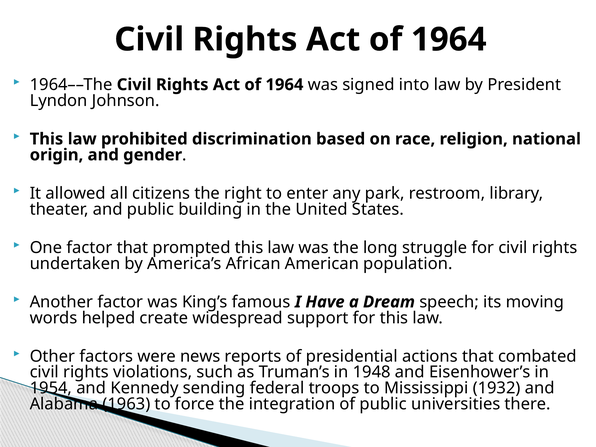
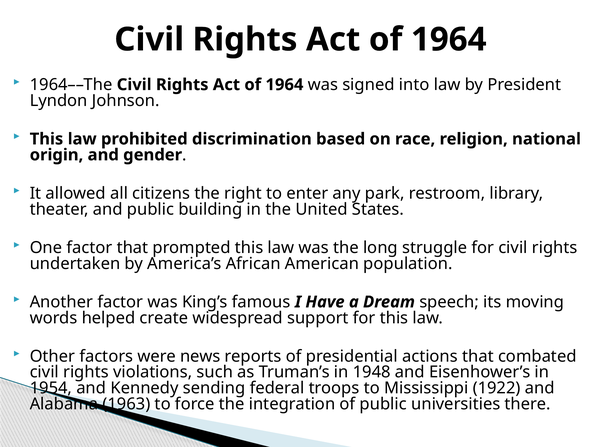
1932: 1932 -> 1922 (497, 388)
